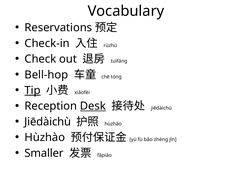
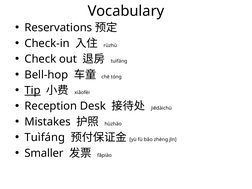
Desk underline: present -> none (93, 106)
Jiēdàichù: Jiēdàichù -> Mistakes (48, 122)
Hùzhào: Hùzhào -> Tuìfáng (45, 137)
